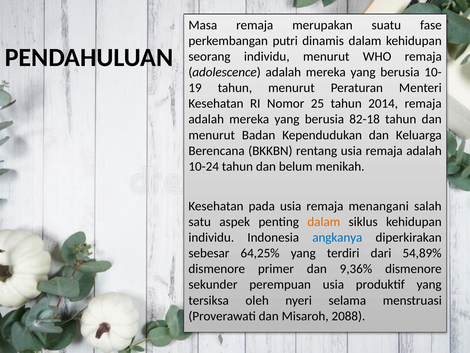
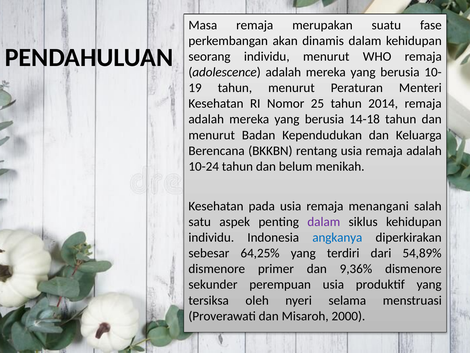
putri: putri -> akan (285, 41)
82-18: 82-18 -> 14-18 (365, 119)
dalam colour: orange -> purple (324, 222)
2088: 2088 -> 2000 (348, 316)
